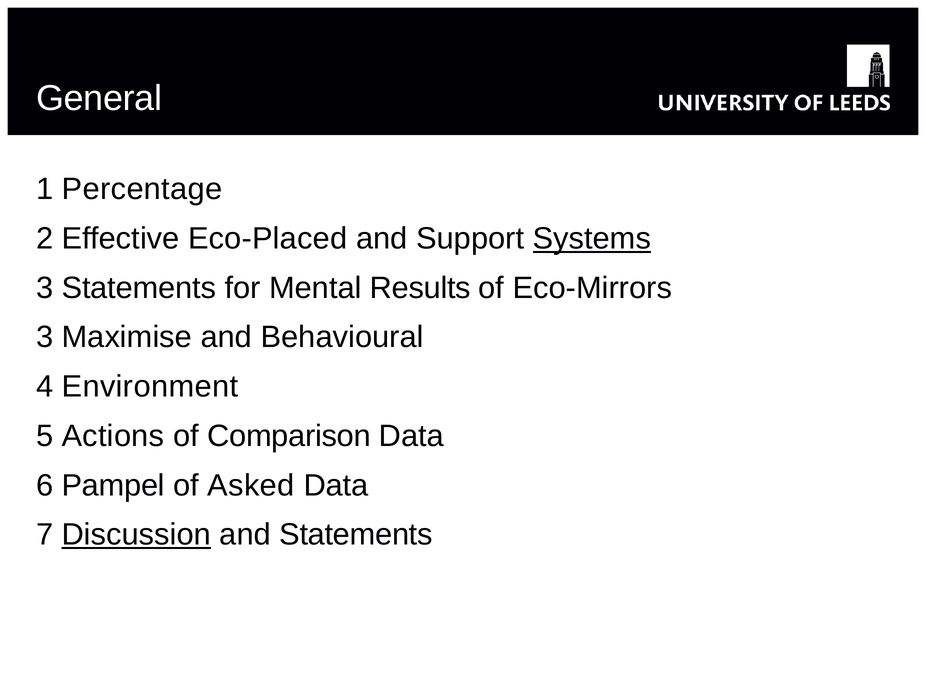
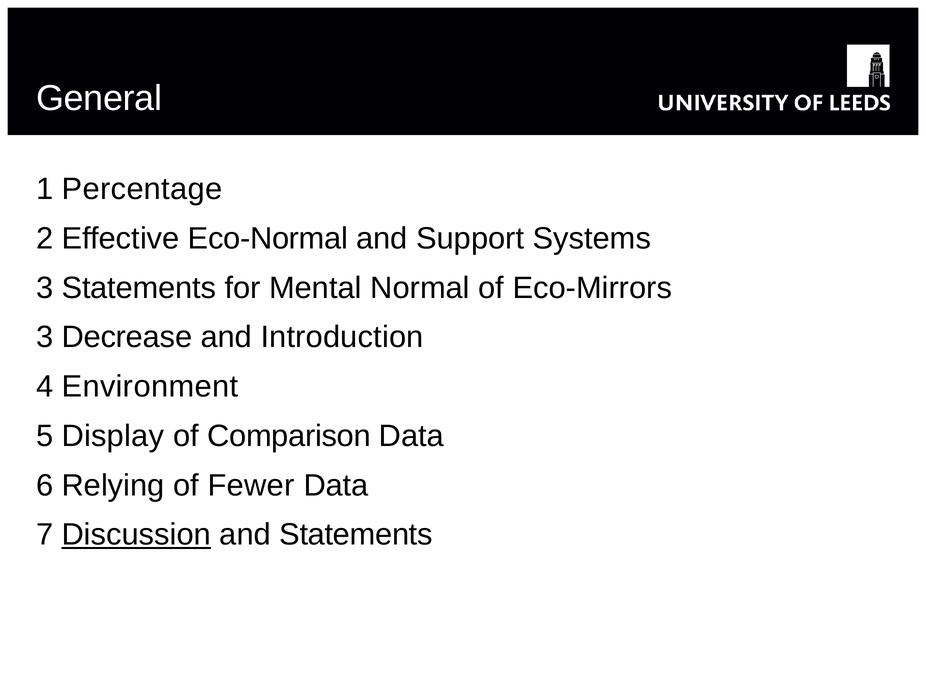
Eco-Placed: Eco-Placed -> Eco-Normal (268, 239)
Systems underline: present -> none (592, 239)
Results: Results -> Normal (420, 288)
Maximise: Maximise -> Decrease (127, 338)
Behavioural: Behavioural -> Introduction (342, 338)
Actions: Actions -> Display (113, 436)
Pampel: Pampel -> Relying (113, 486)
Asked: Asked -> Fewer (251, 486)
